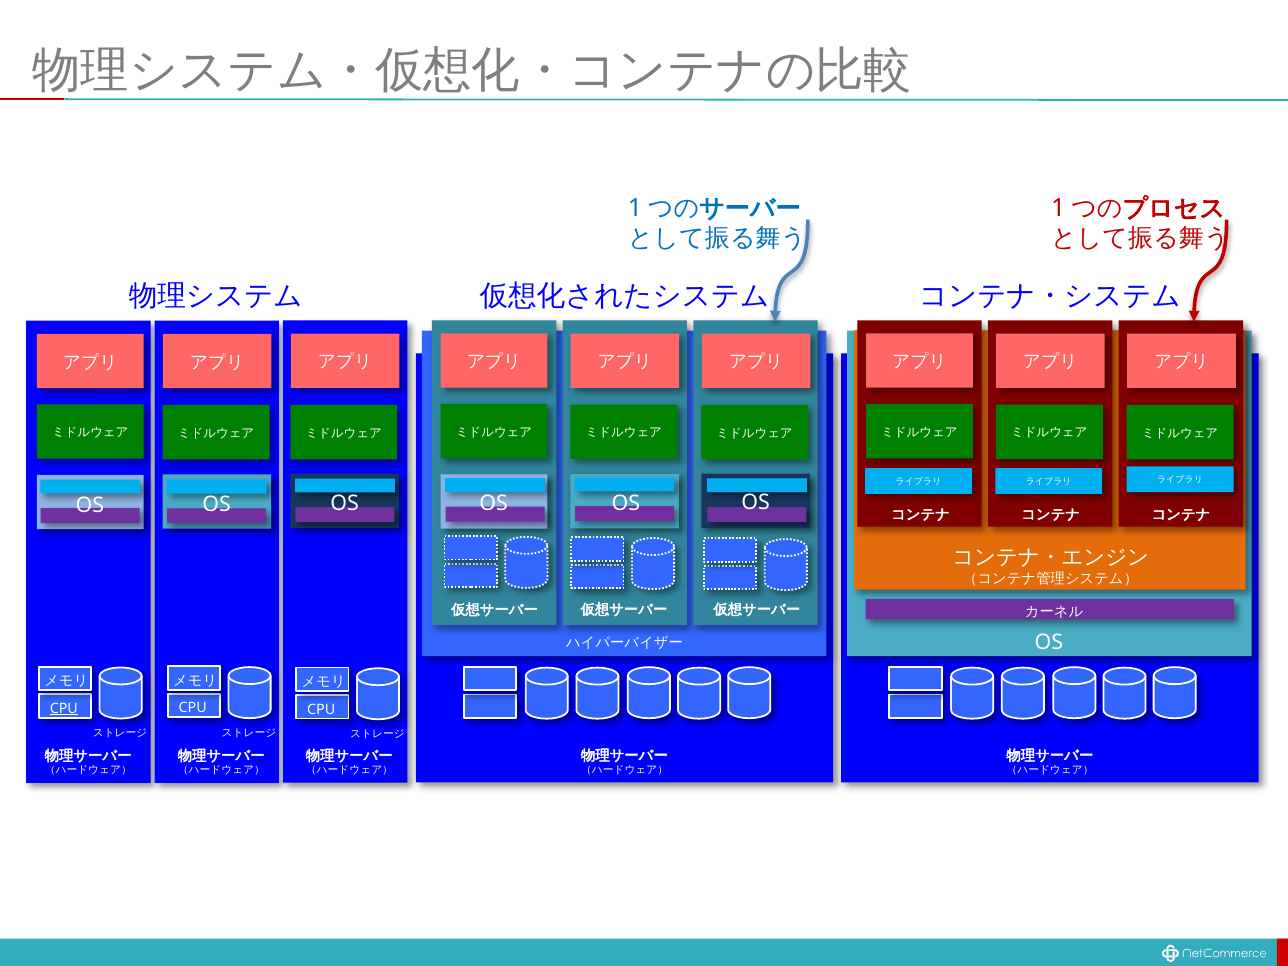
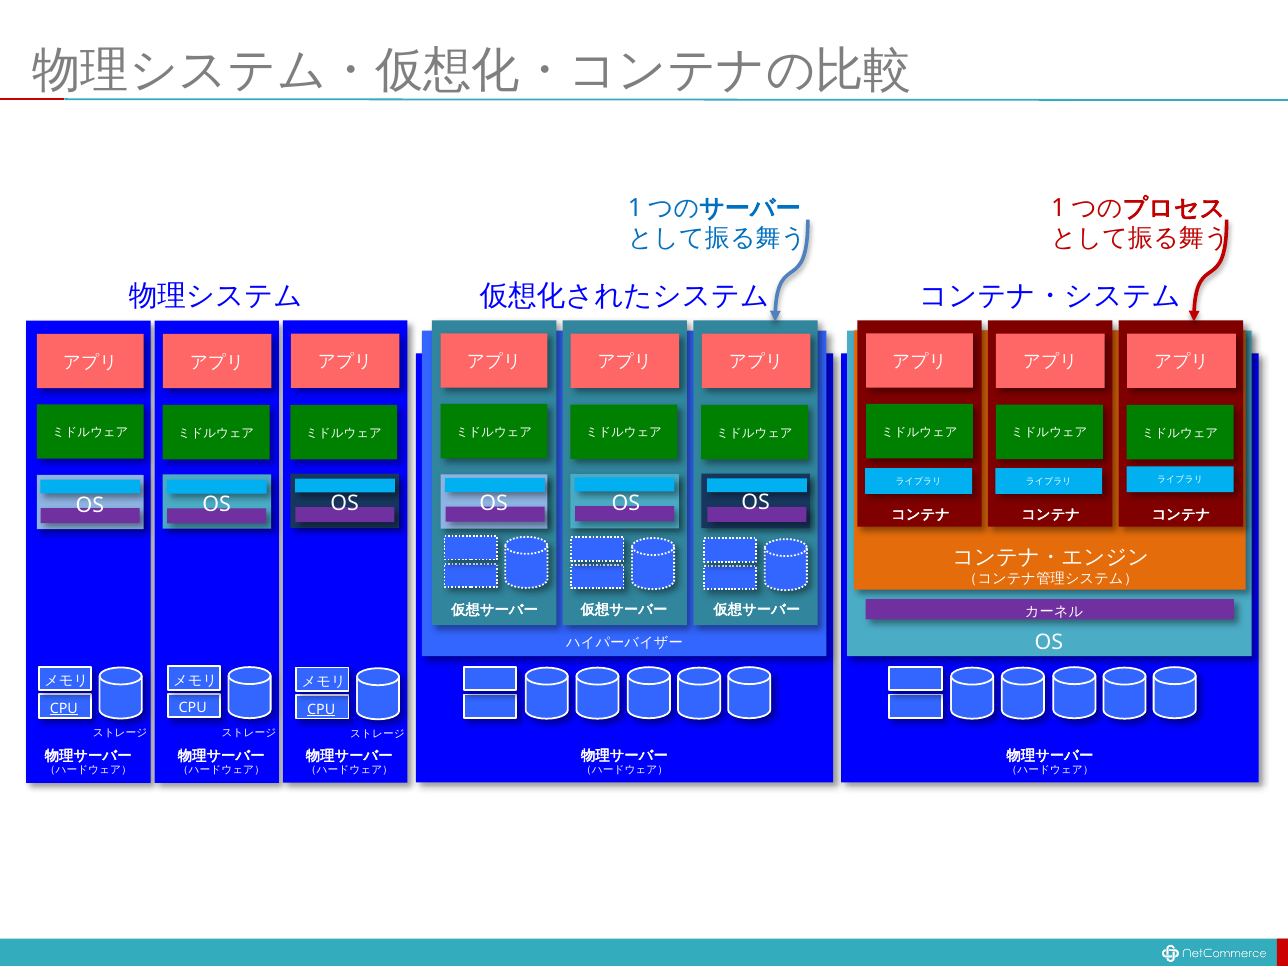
CPU underline: none -> present (321, 709)
